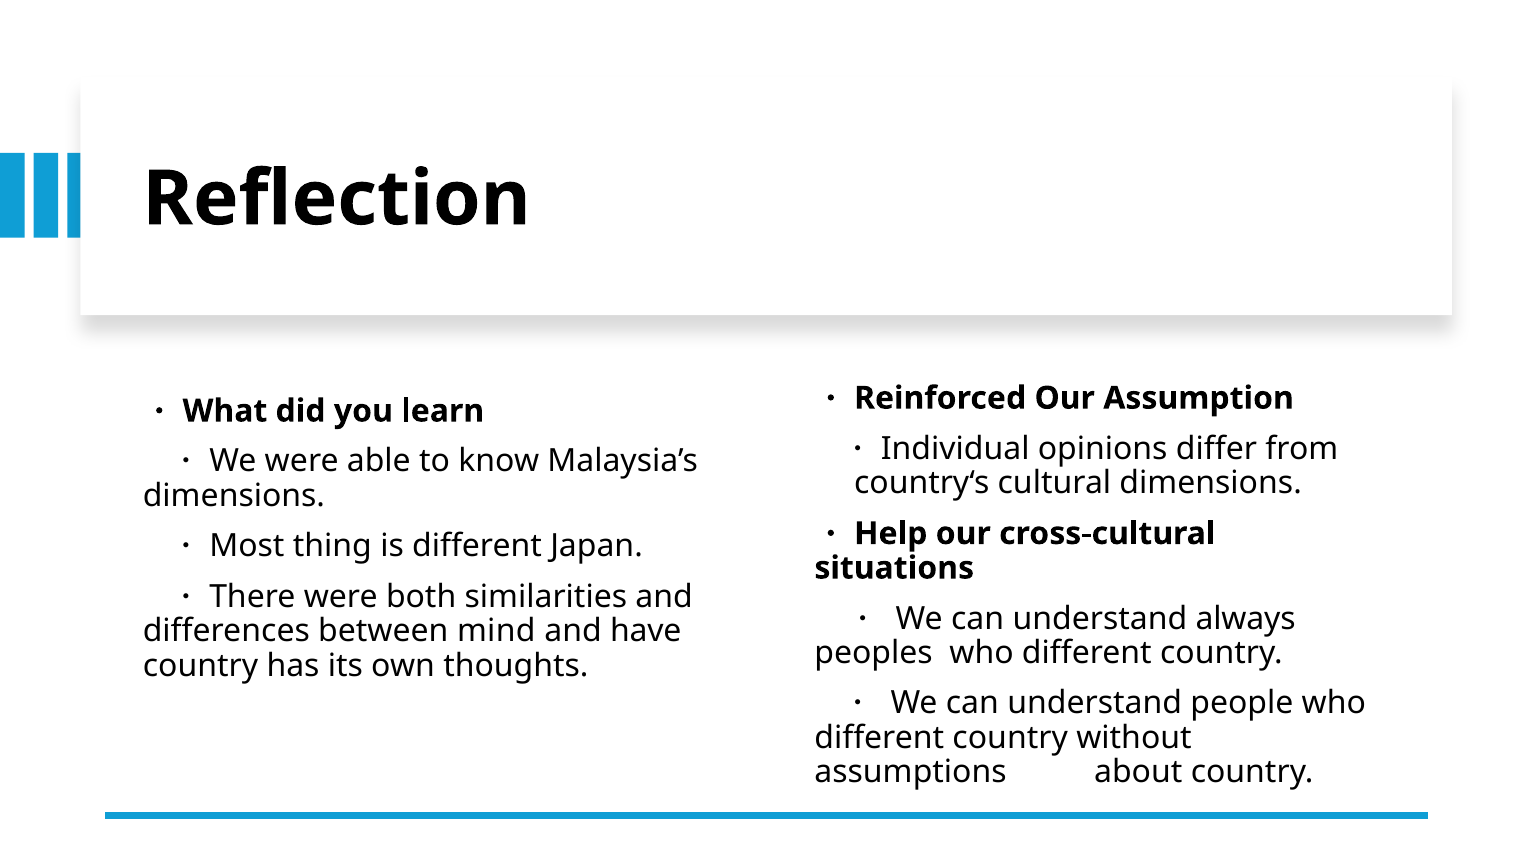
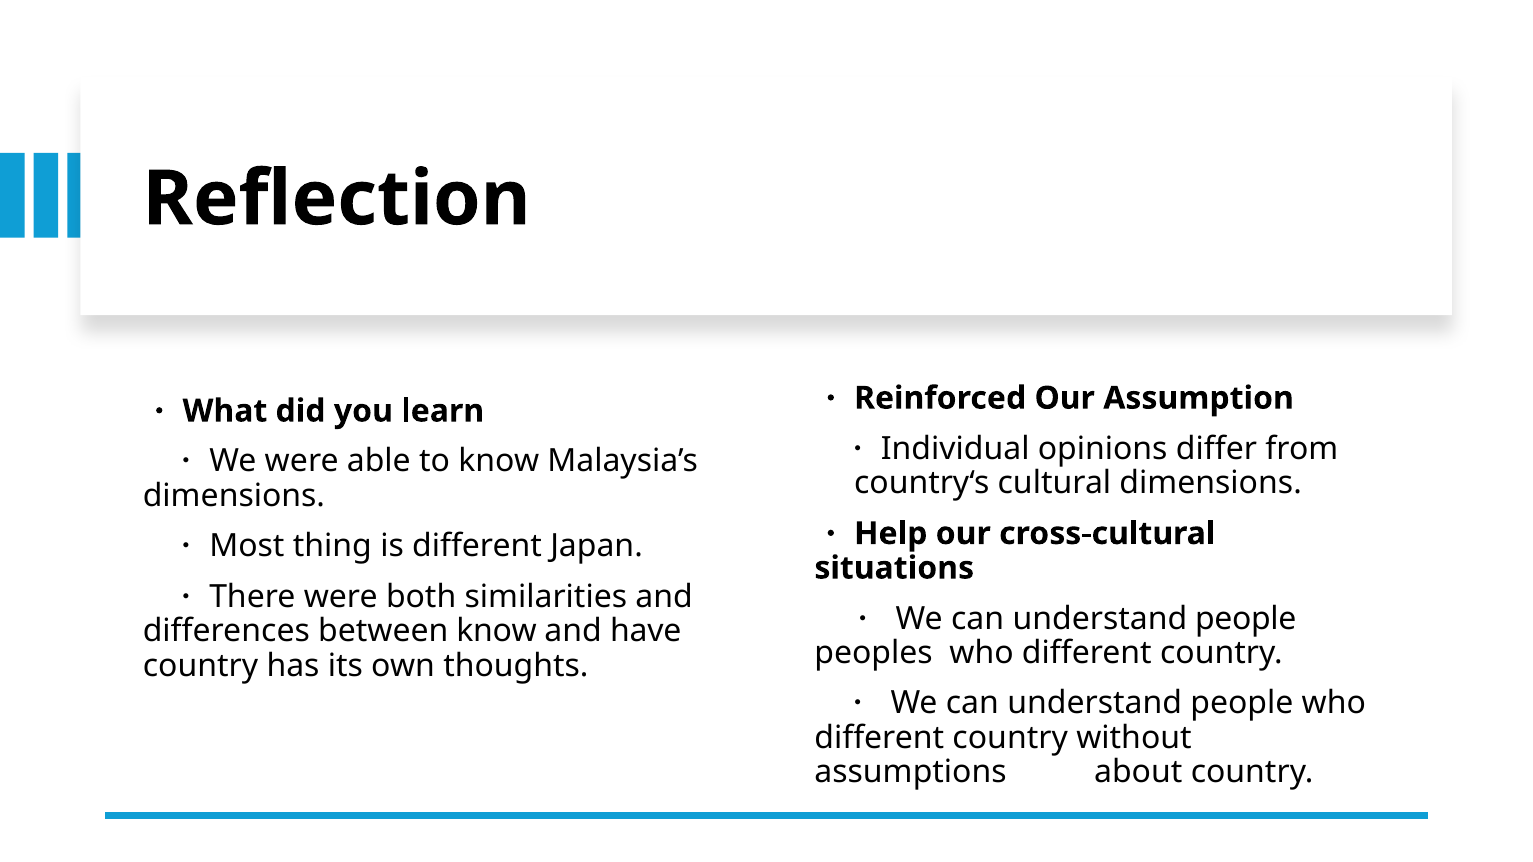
always: always -> people (1246, 619)
between mind: mind -> know (497, 632)
